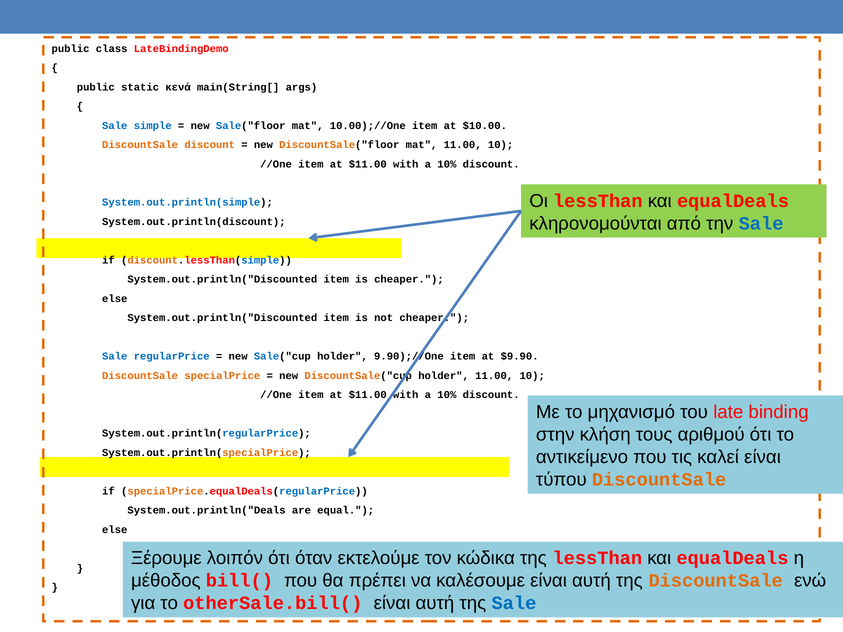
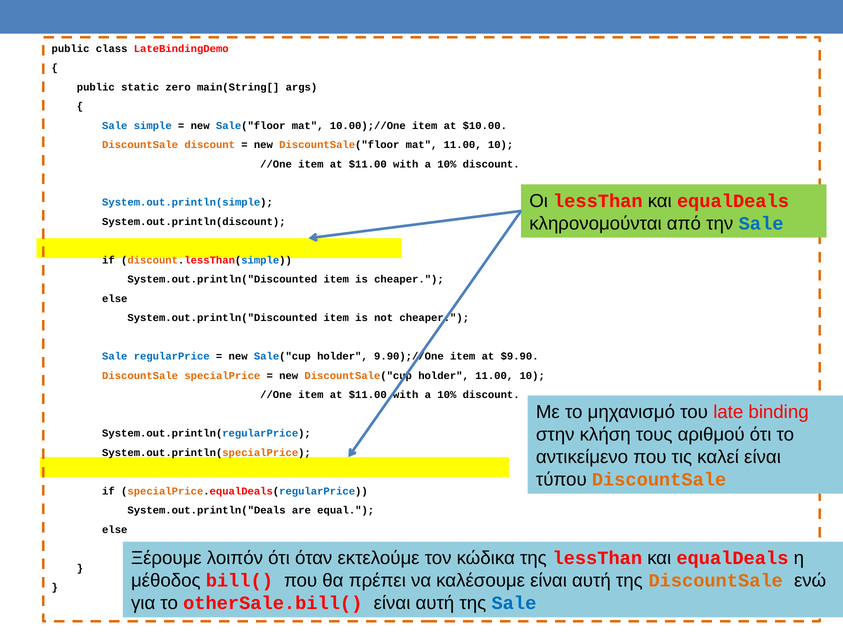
κενά: κενά -> zero (178, 87)
